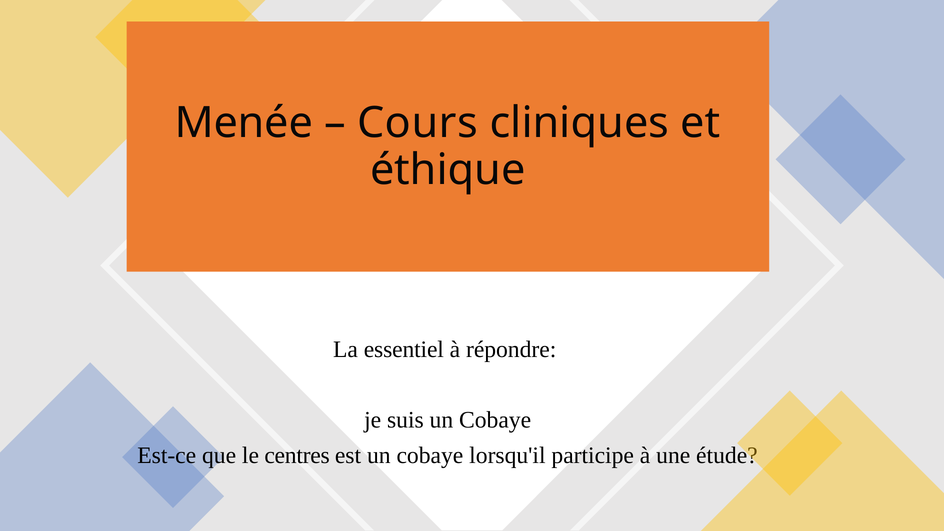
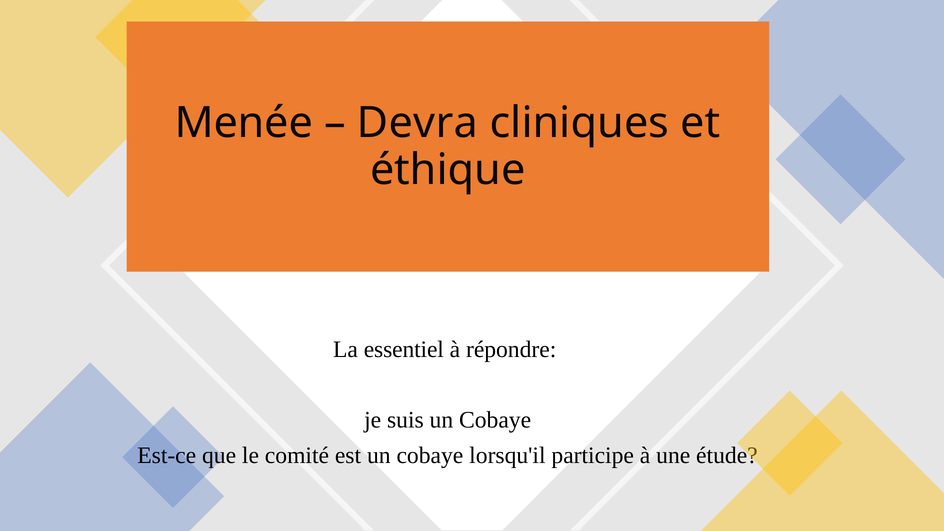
Cours: Cours -> Devra (418, 123)
centres: centres -> comité (297, 455)
